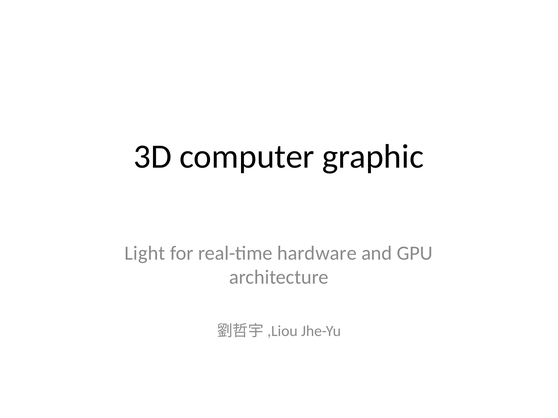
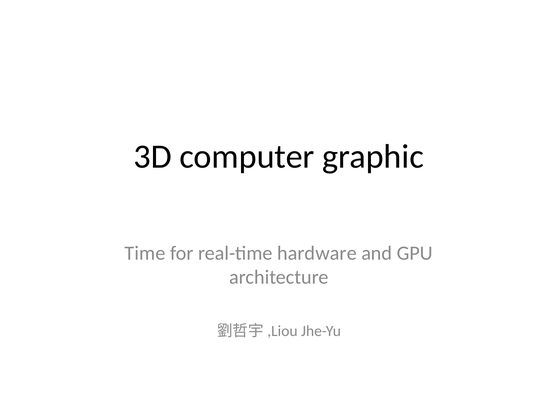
Light: Light -> Time (145, 253)
